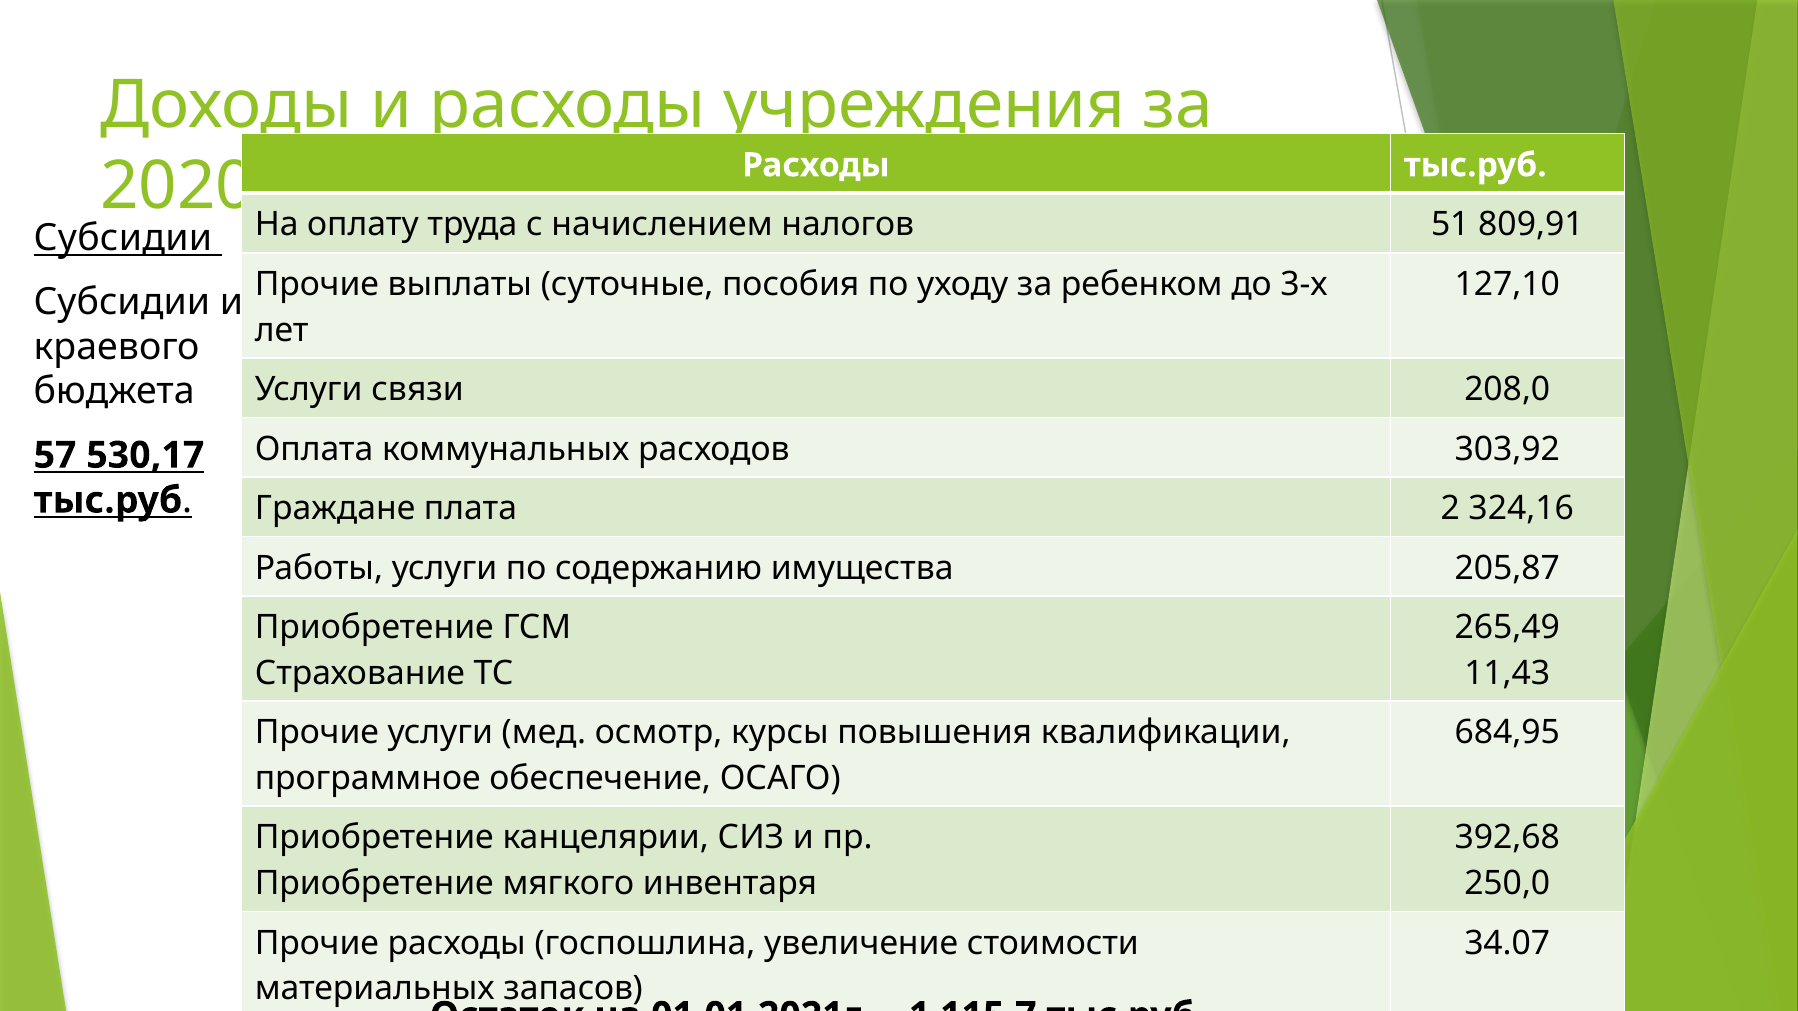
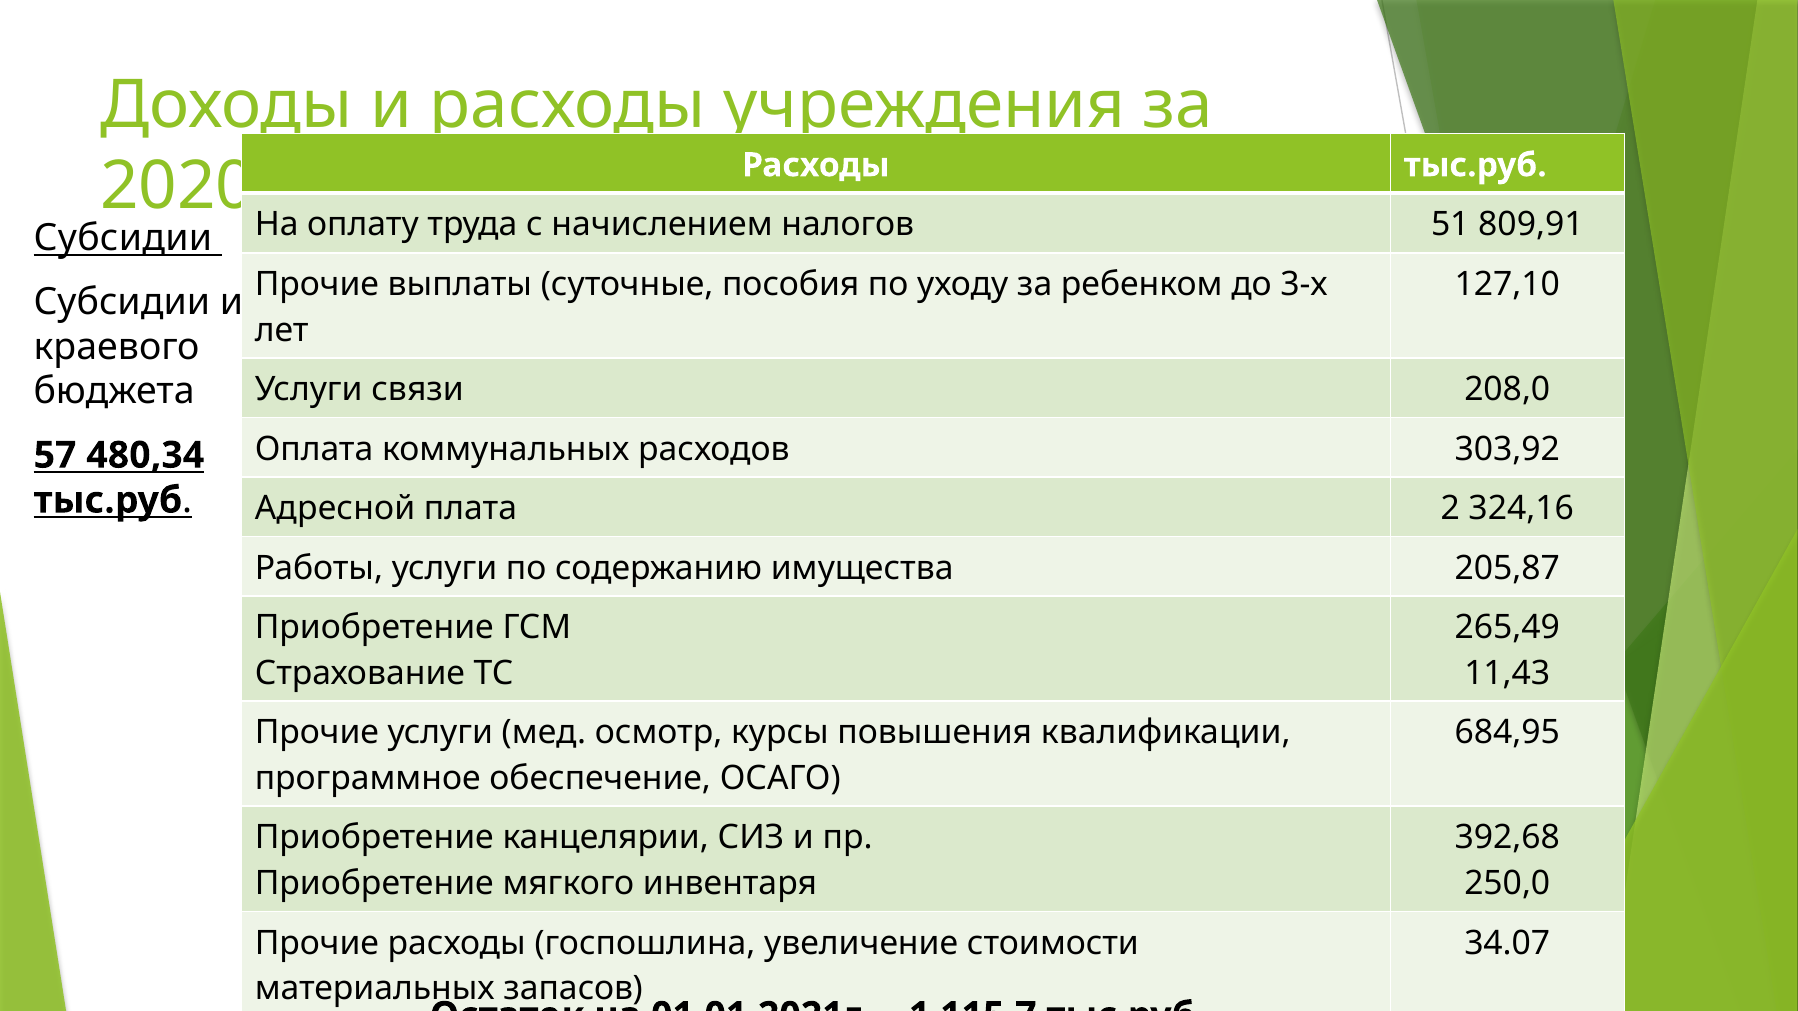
530,17: 530,17 -> 480,34 (145, 455)
Граждане: Граждане -> Адресной (335, 509)
